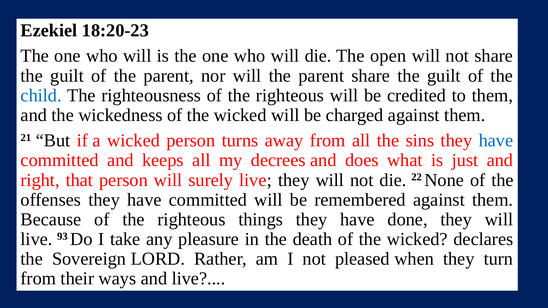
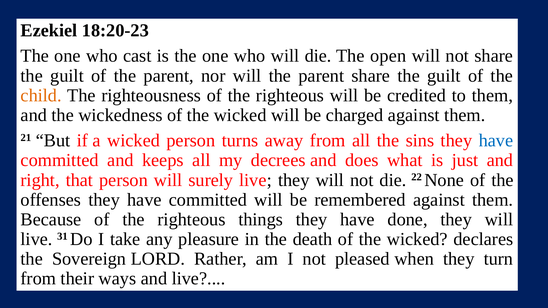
will: will -> cast (137, 56)
child colour: blue -> orange (41, 95)
93: 93 -> 31 (62, 236)
